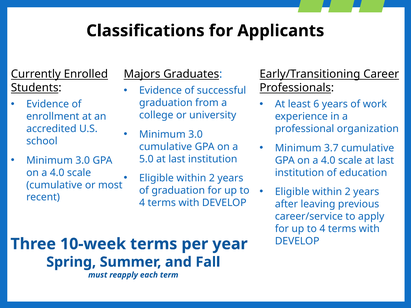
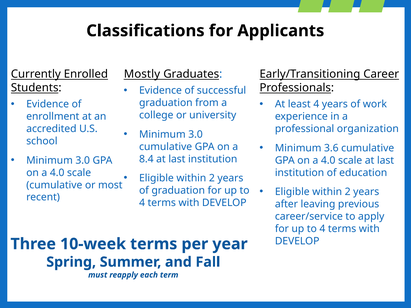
Majors: Majors -> Mostly (142, 74)
least 6: 6 -> 4 (316, 104)
3.7: 3.7 -> 3.6 (331, 148)
5.0: 5.0 -> 8.4 (146, 159)
